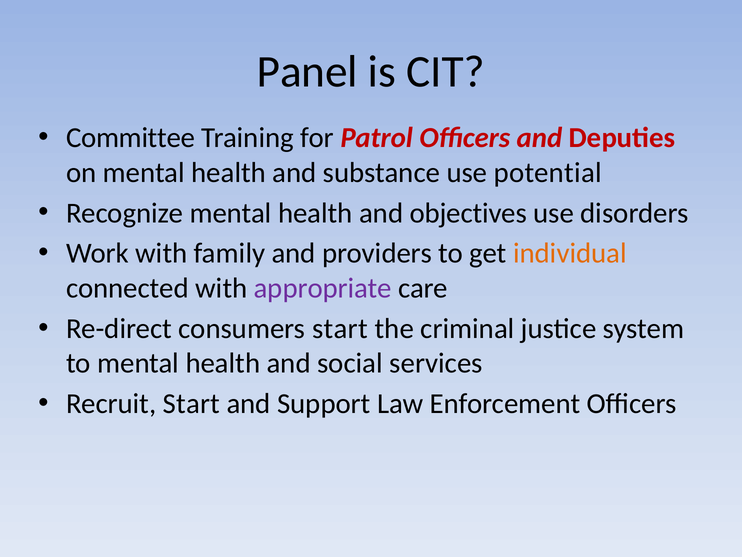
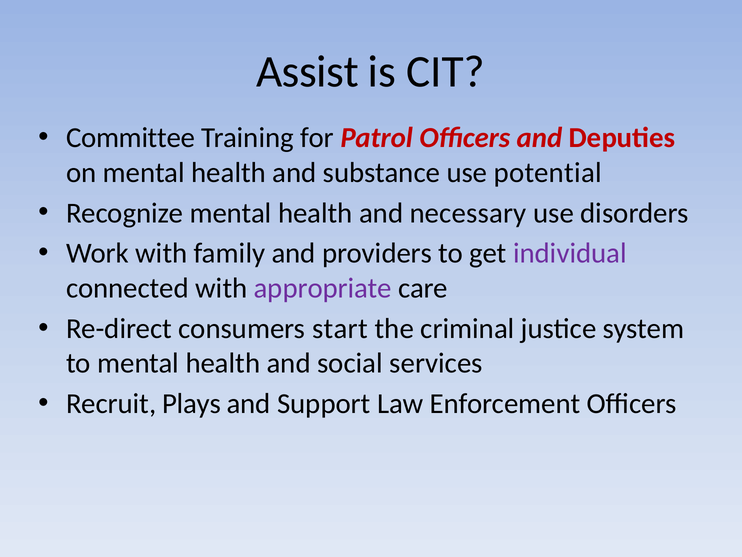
Panel: Panel -> Assist (307, 72)
objectives: objectives -> necessary (468, 213)
individual colour: orange -> purple (570, 253)
Recruit Start: Start -> Plays (192, 403)
